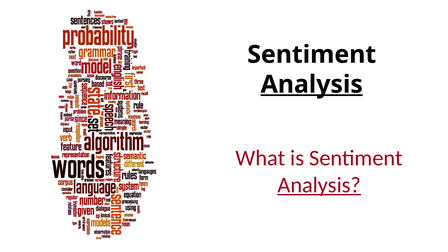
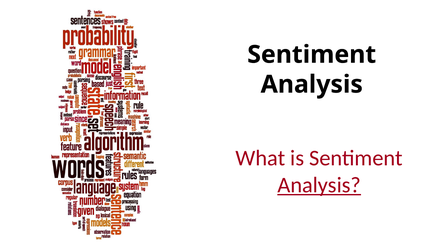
Analysis underline: present -> none (312, 84)
